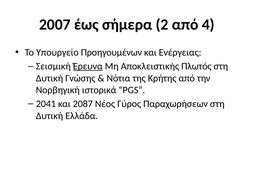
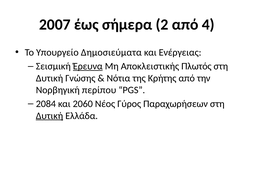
Προηγουμένων: Προηγουμένων -> Δημοσιεύματα (111, 52)
ιστορικά: ιστορικά -> περίπου (99, 90)
2041: 2041 -> 2084 (46, 104)
2087: 2087 -> 2060 (83, 104)
Δυτική underline: none -> present (49, 115)
